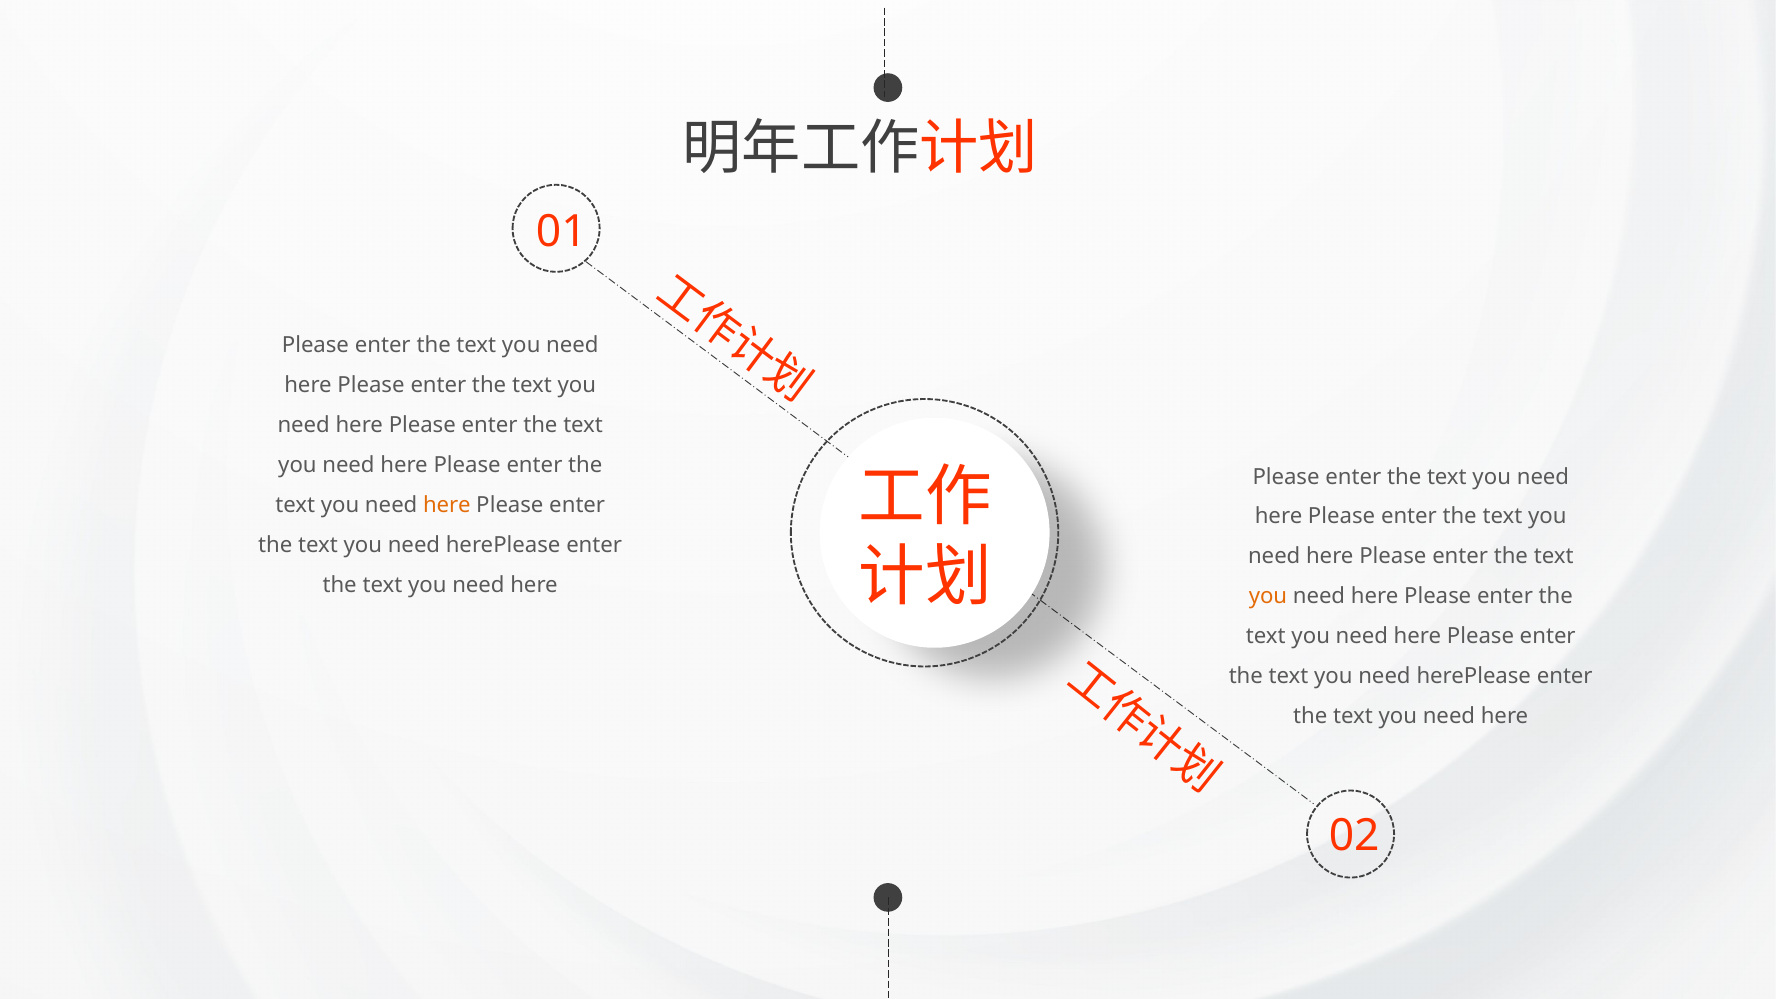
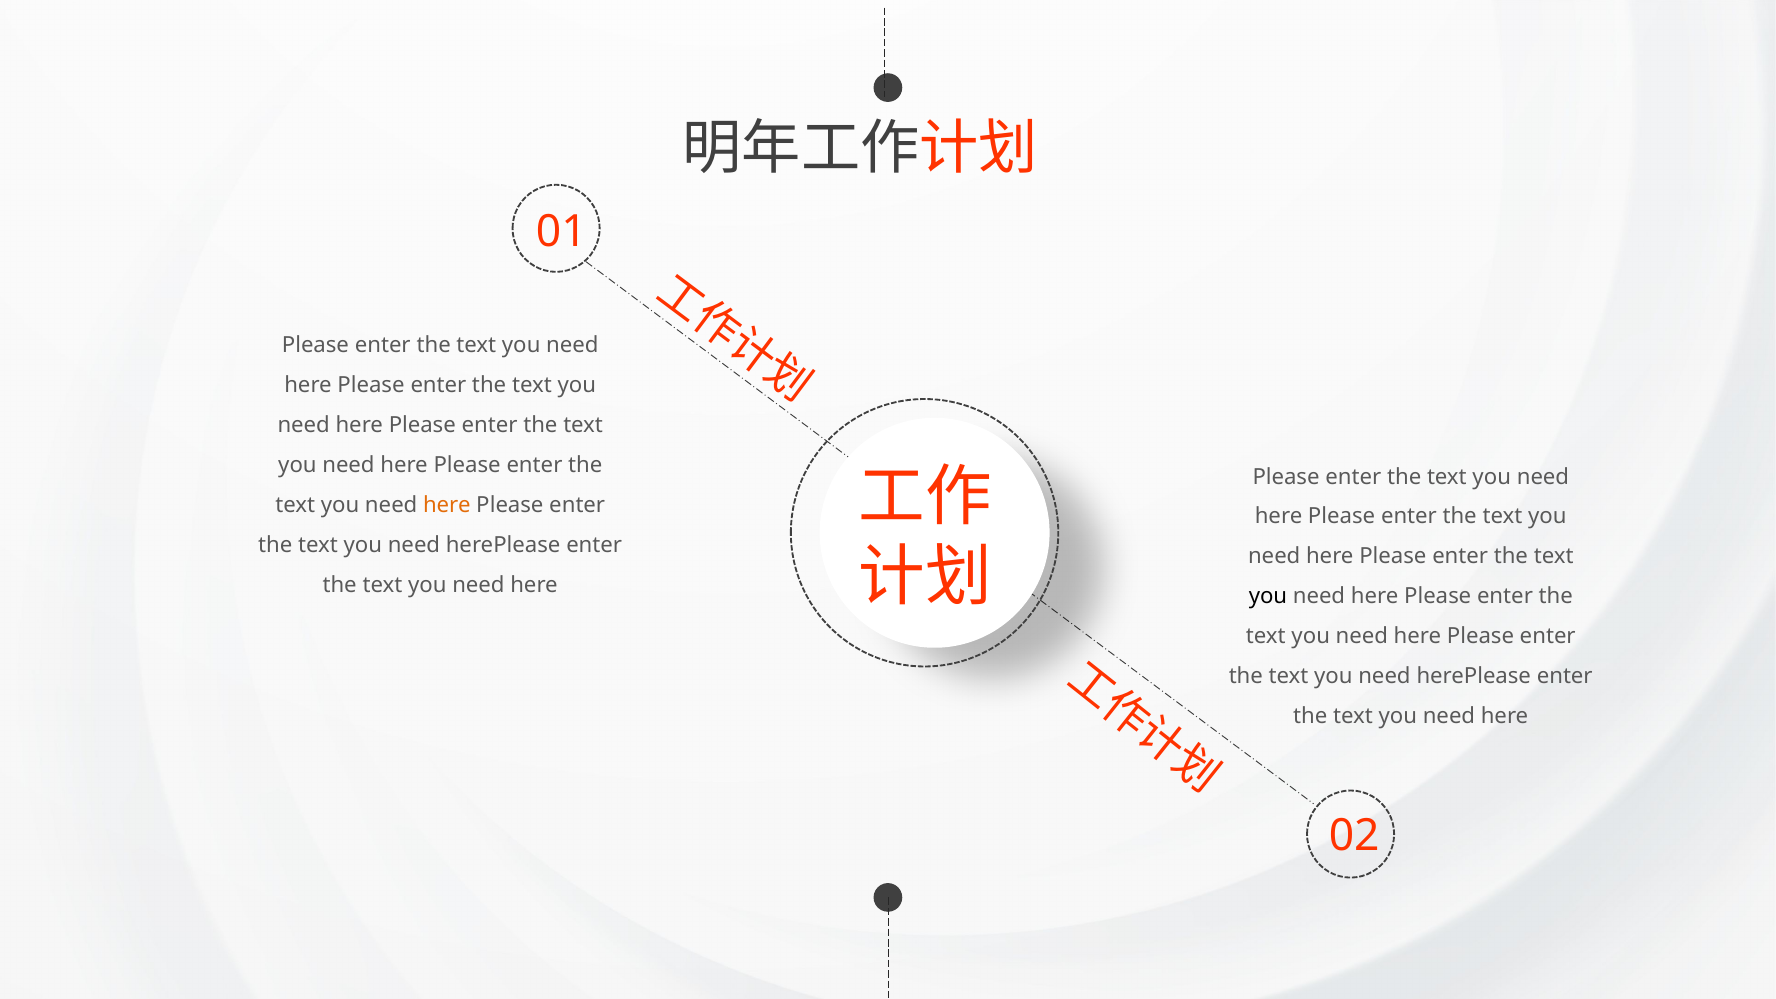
you colour: orange -> black (1268, 597)
